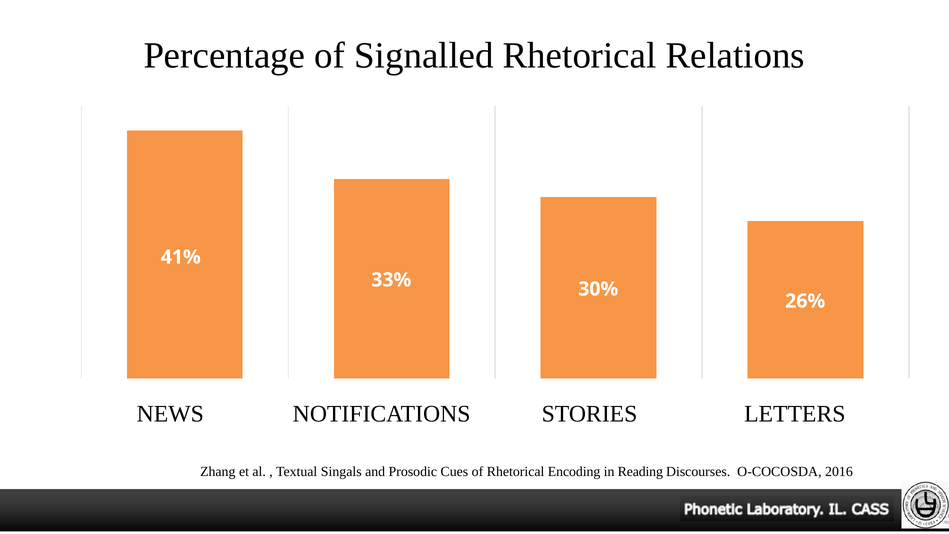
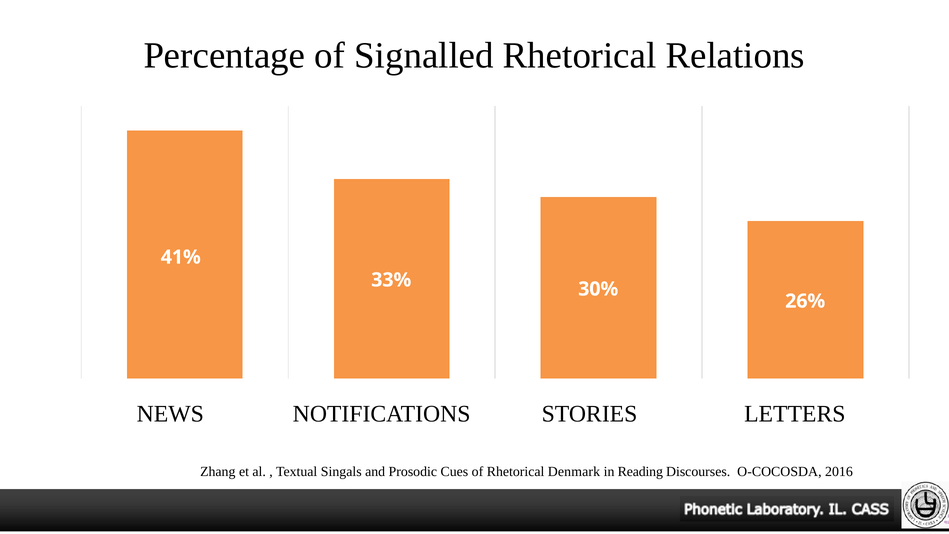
Encoding: Encoding -> Denmark (574, 471)
